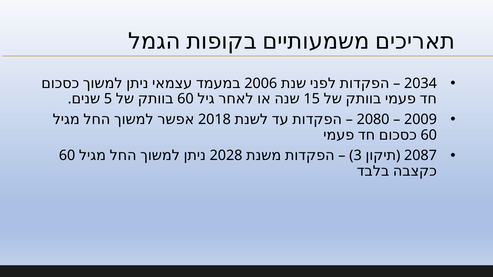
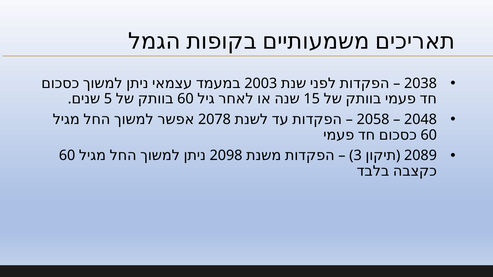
2006: 2006 -> 2003 (261, 83)
2034: 2034 -> 2038 (420, 83)
2018: 2018 -> 2078 (214, 120)
2080: 2080 -> 2058 (373, 120)
2009: 2009 -> 2048 (420, 120)
2028: 2028 -> 2098 (226, 156)
2087: 2087 -> 2089 (420, 156)
